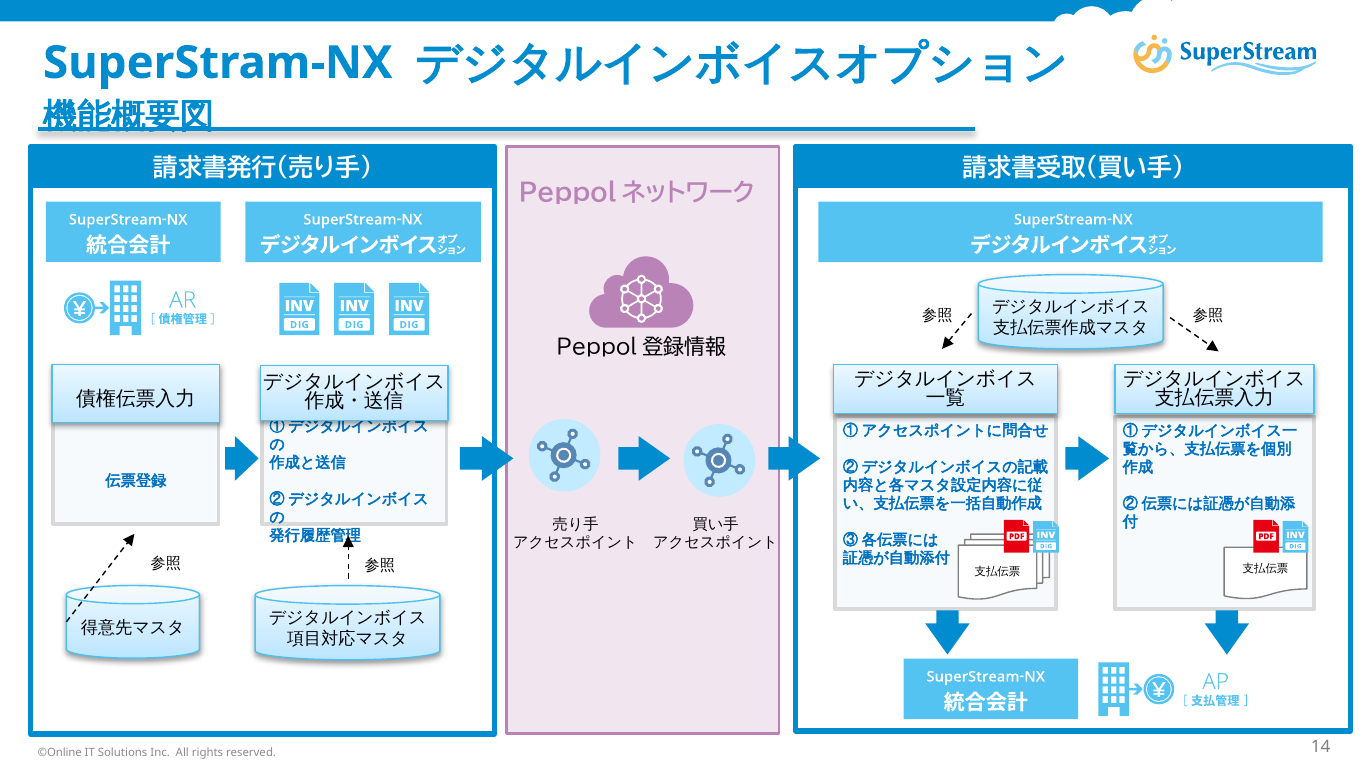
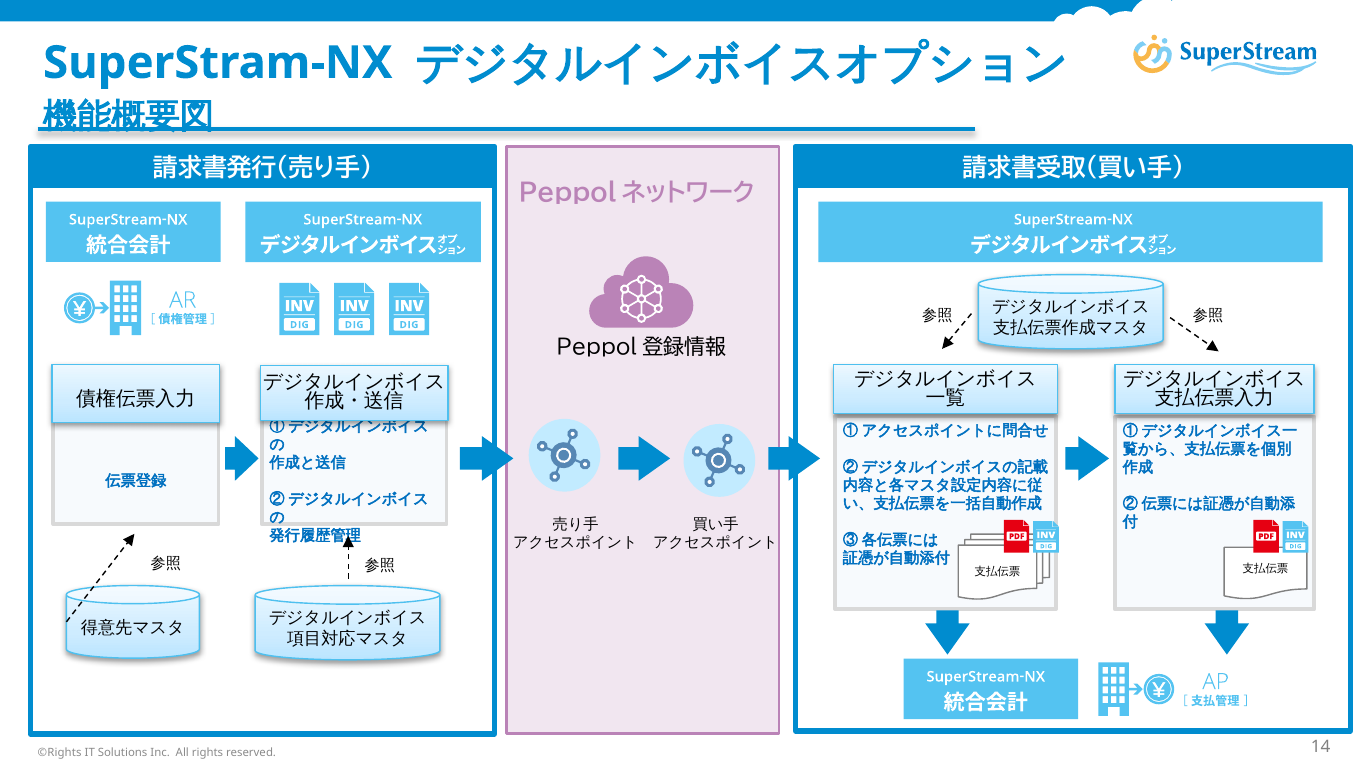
©Online: ©Online -> ©Rights (60, 752)
